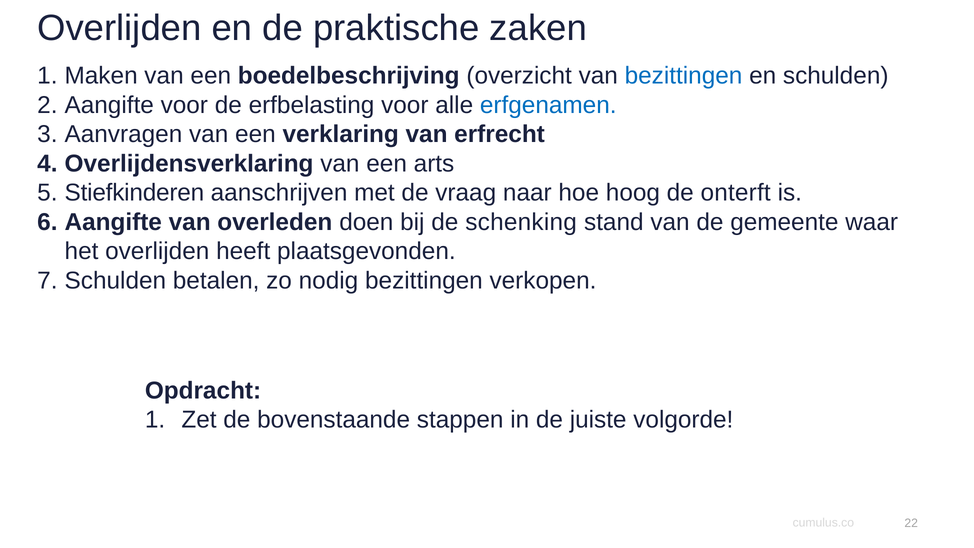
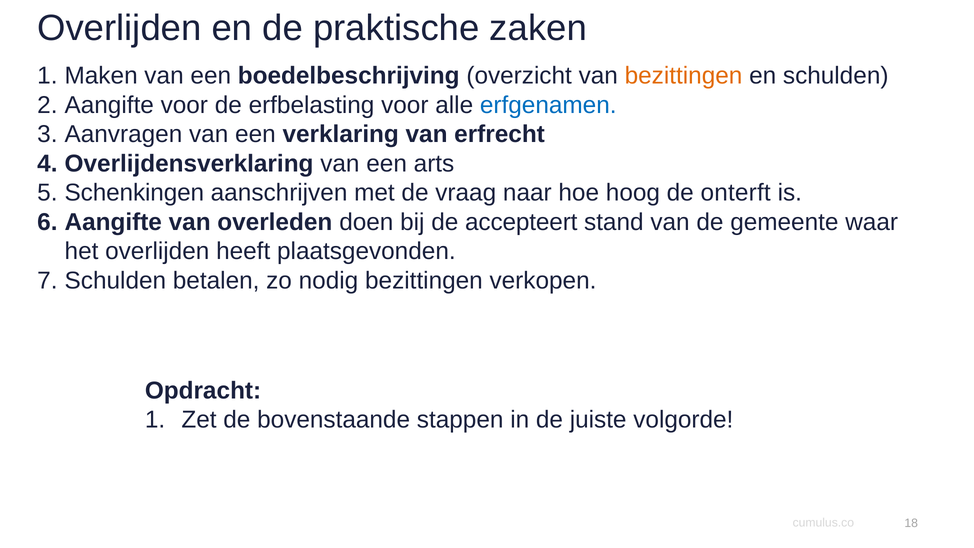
bezittingen colour: blue -> orange (684, 76)
Stiefkinderen: Stiefkinderen -> Schenkingen (134, 193)
schenking: schenking -> accepteert (521, 222)
22: 22 -> 18 (911, 523)
